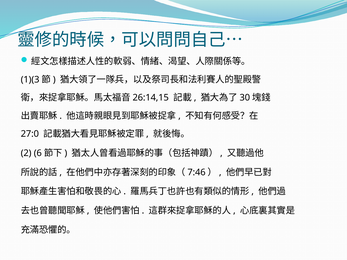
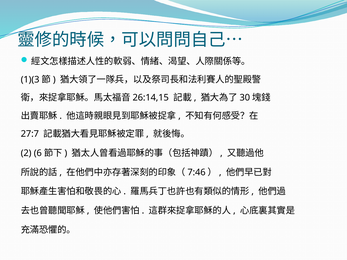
27:0: 27:0 -> 27:7 (30, 134)
